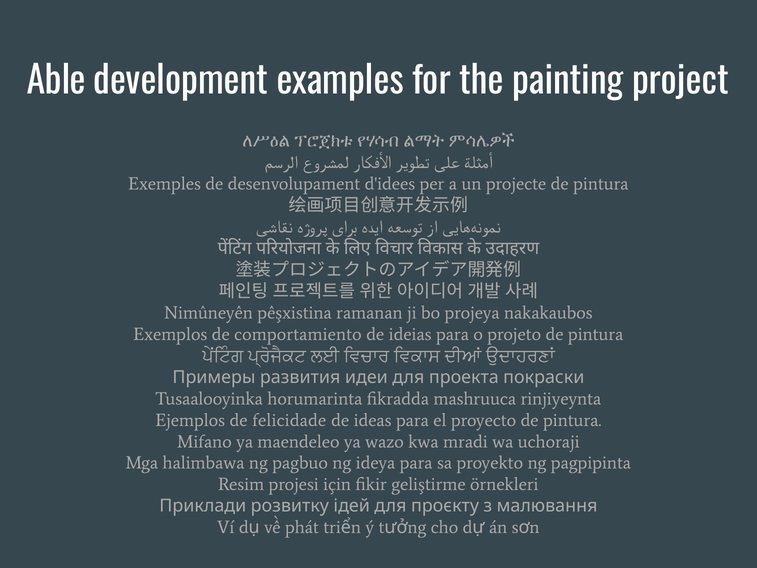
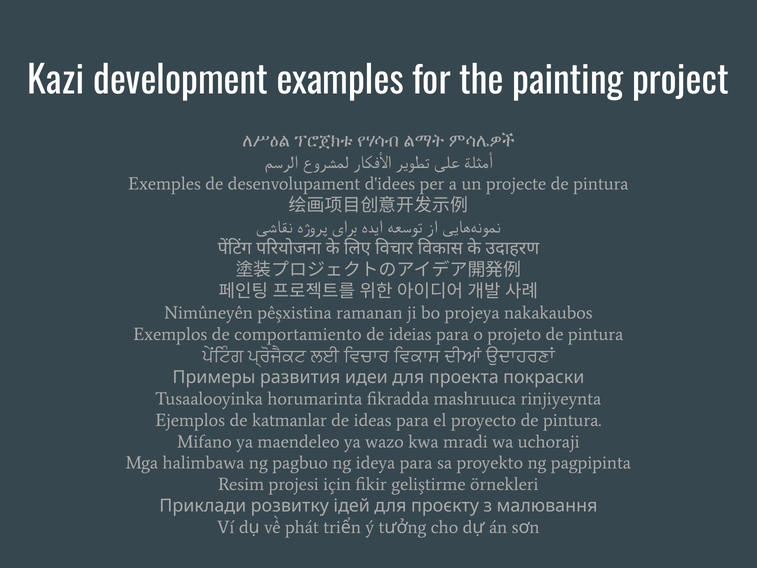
Able: Able -> Kazi (56, 81)
felicidade: felicidade -> katmanlar (289, 420)
